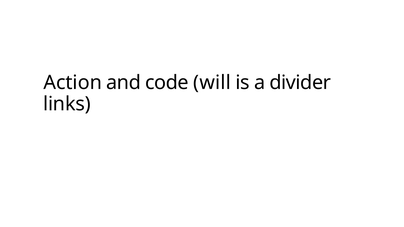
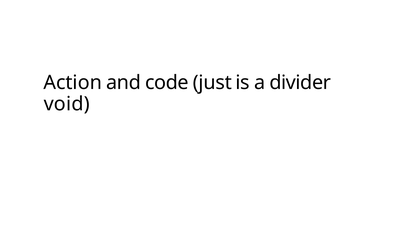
will: will -> just (212, 83)
links: links -> void (67, 104)
